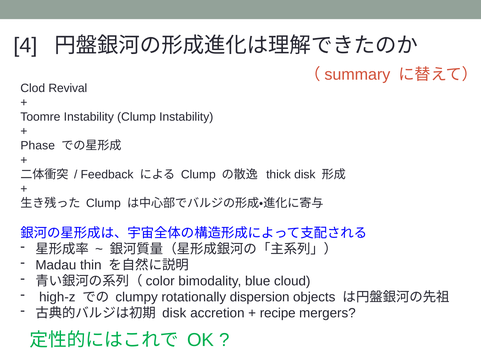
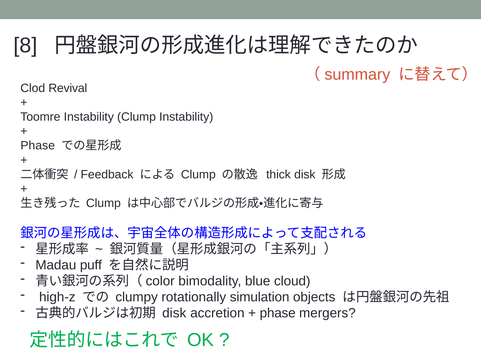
4: 4 -> 8 (25, 46)
thin: thin -> puff (91, 266)
dispersion: dispersion -> simulation (260, 298)
recipe: recipe -> phase (278, 314)
